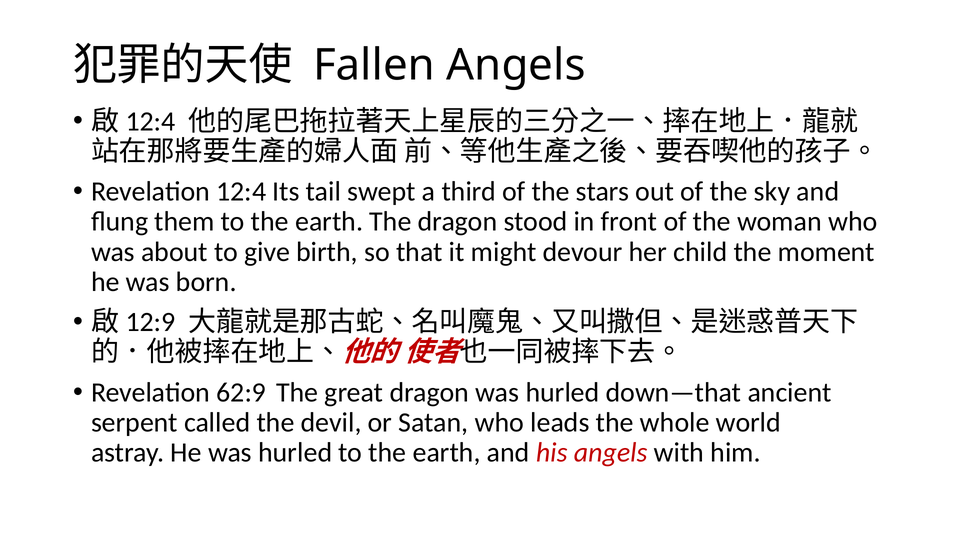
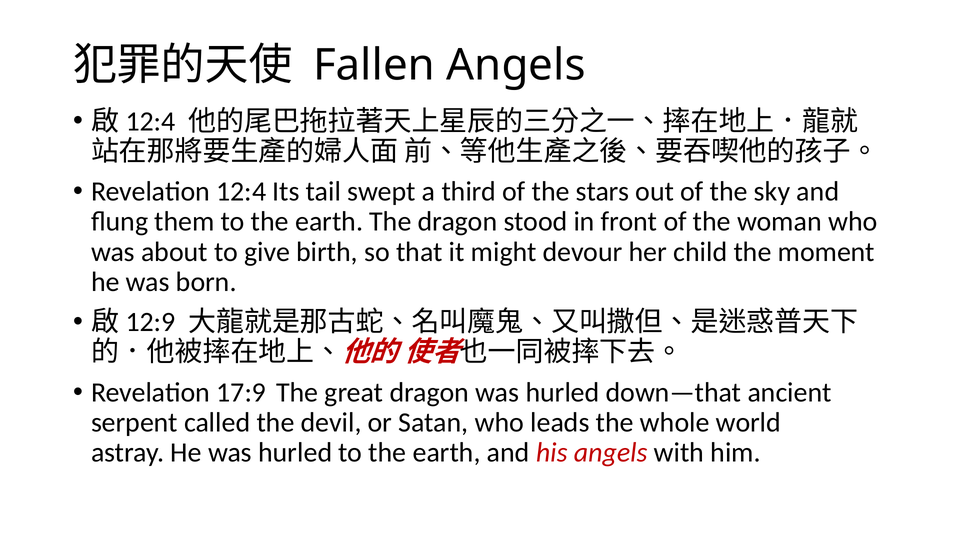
62:9: 62:9 -> 17:9 (241, 392)
